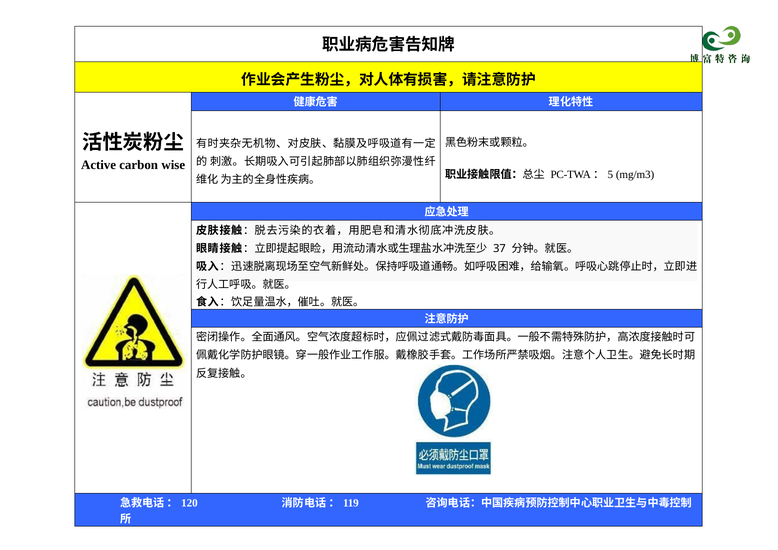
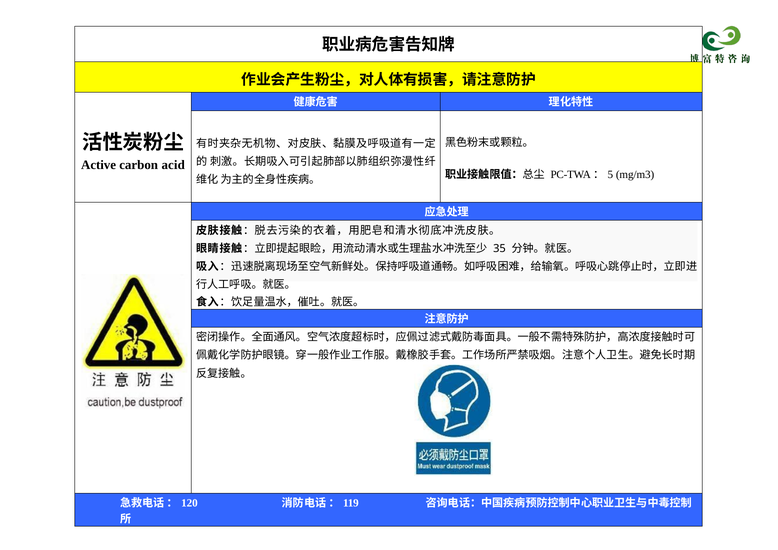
wise: wise -> acid (173, 165)
37: 37 -> 35 (499, 249)
